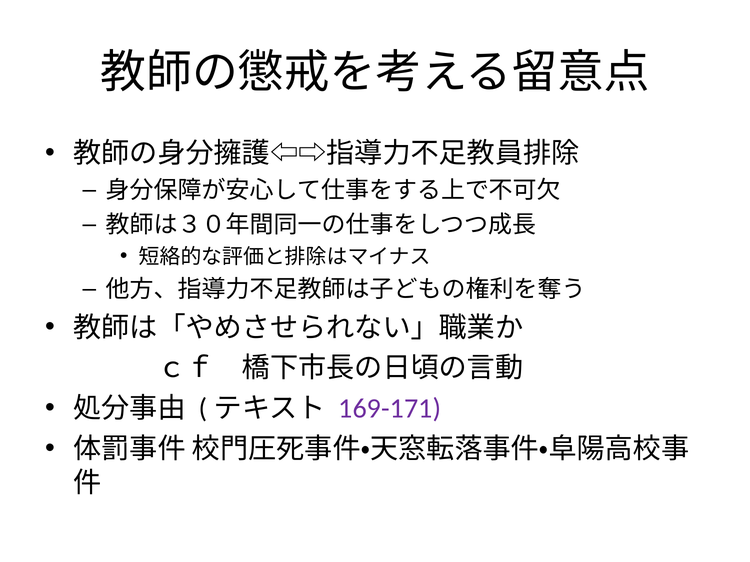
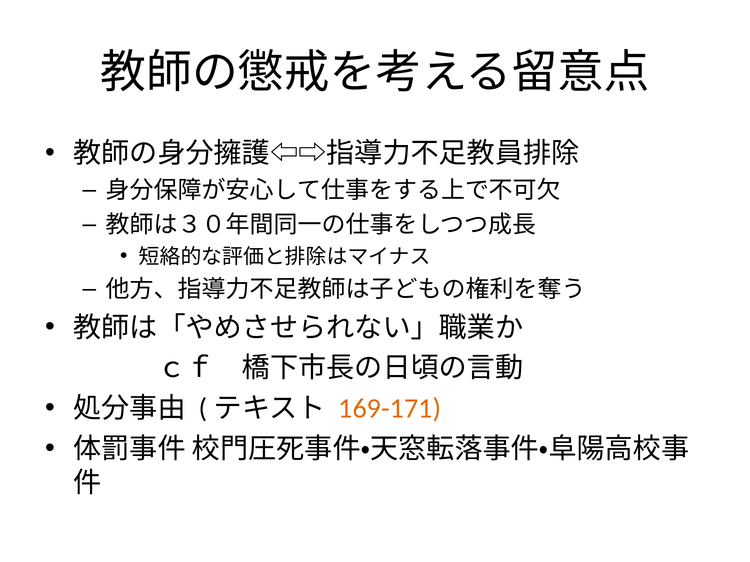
169-171 colour: purple -> orange (390, 409)
